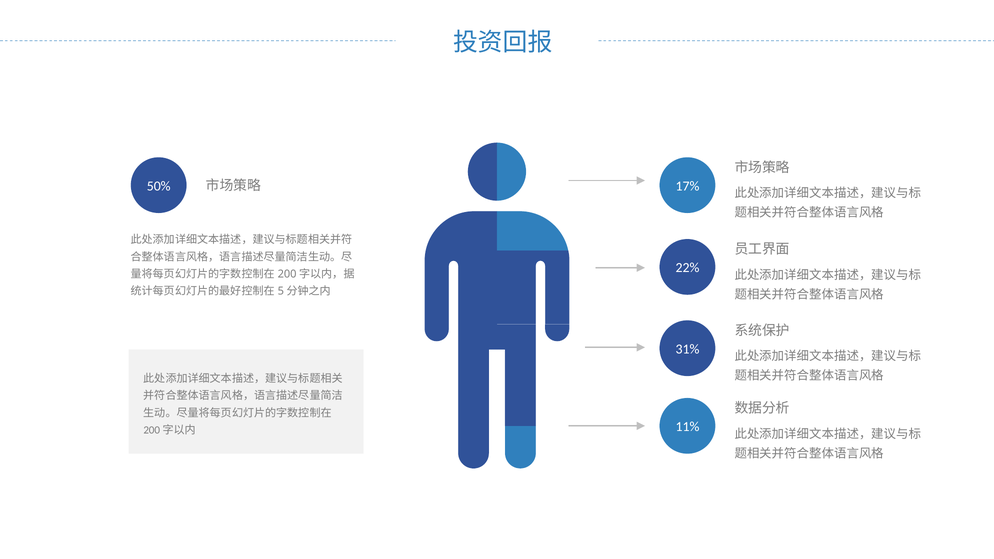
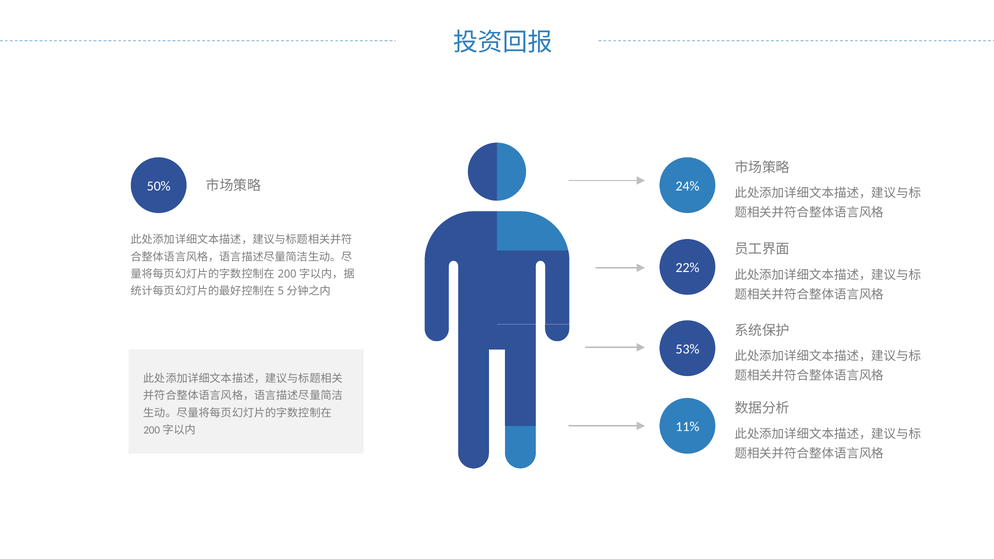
17%: 17% -> 24% (687, 186)
31%: 31% -> 53% (687, 349)
